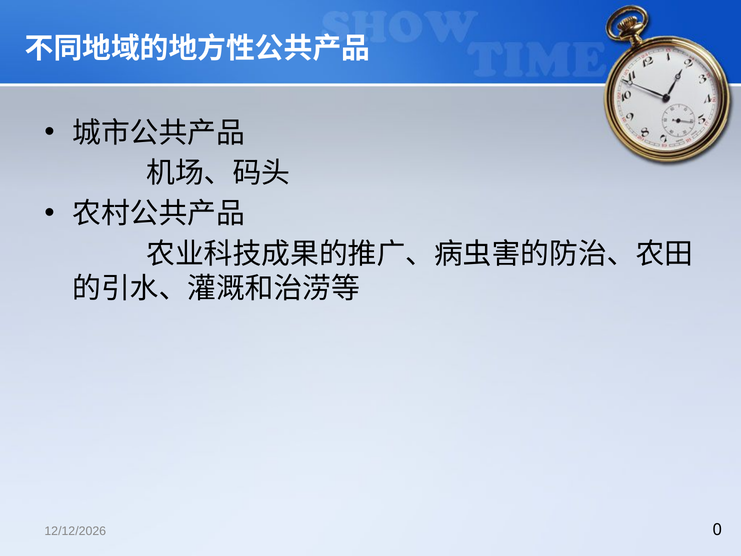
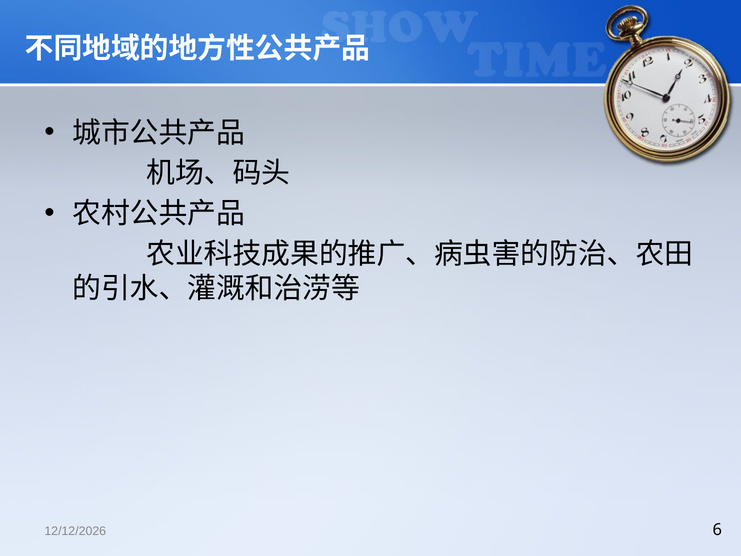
0: 0 -> 6 (717, 530)
